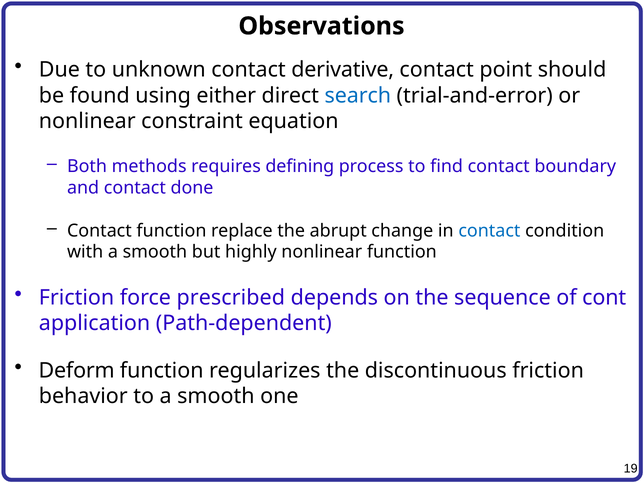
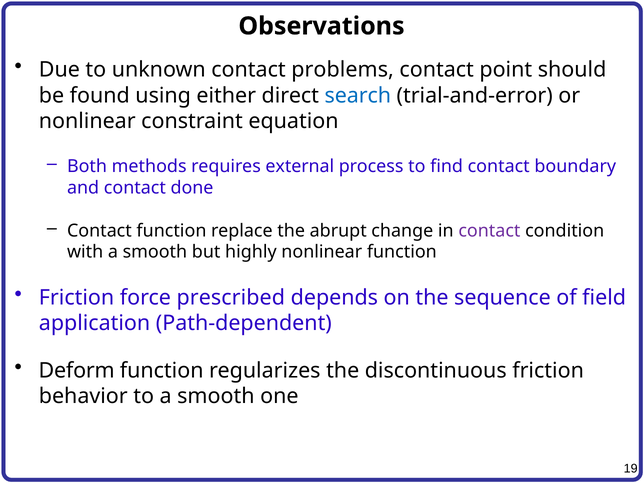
derivative: derivative -> problems (343, 70)
defining: defining -> external (300, 166)
contact colour: blue -> purple (489, 231)
cont: cont -> field (604, 297)
